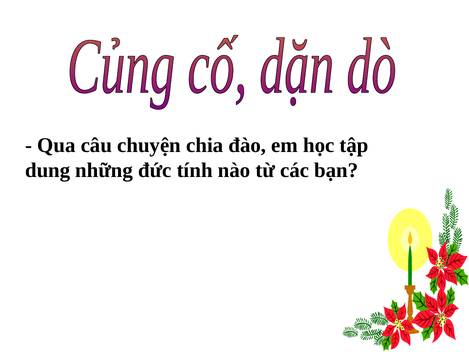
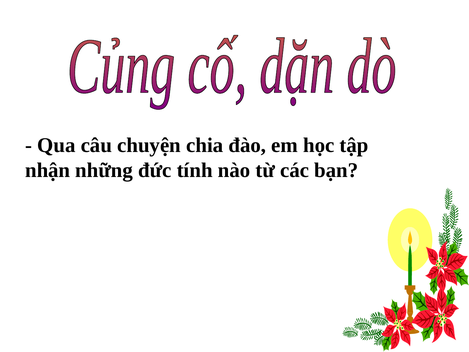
dung: dung -> nhận (48, 170)
